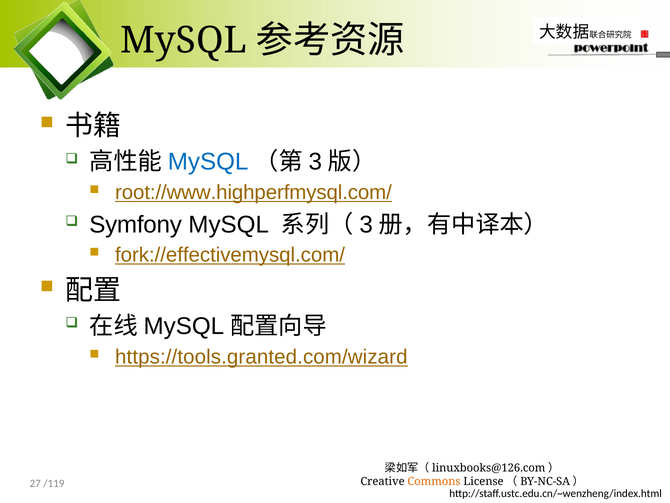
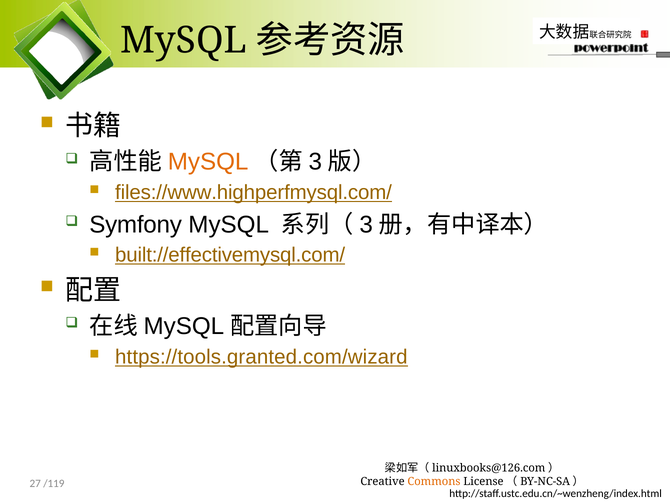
MySQL colour: blue -> orange (208, 162)
root://www.highperfmysql.com/: root://www.highperfmysql.com/ -> files://www.highperfmysql.com/ (253, 192)
fork://effectivemysql.com/: fork://effectivemysql.com/ -> built://effectivemysql.com/ (230, 255)
